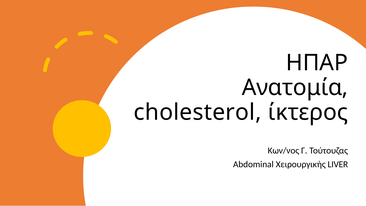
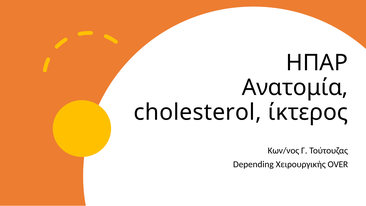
Abdominal: Abdominal -> Depending (253, 164)
LIVER: LIVER -> OVER (338, 164)
